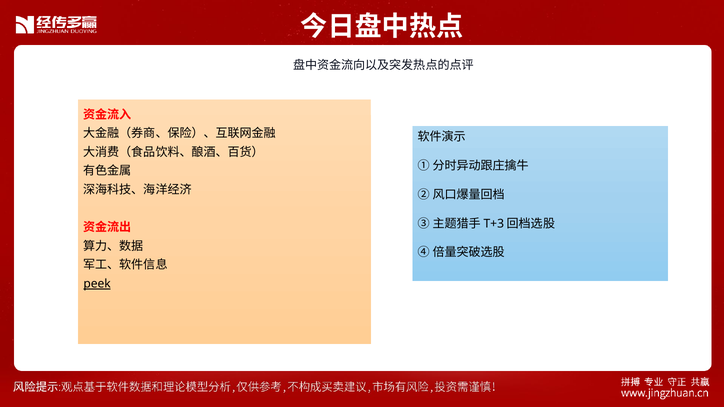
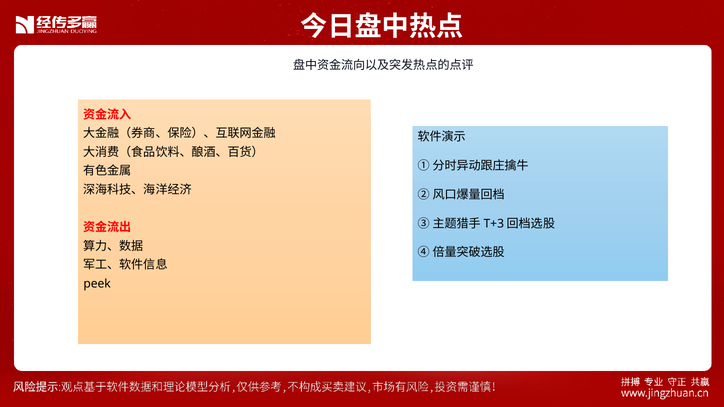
peek underline: present -> none (97, 284)
